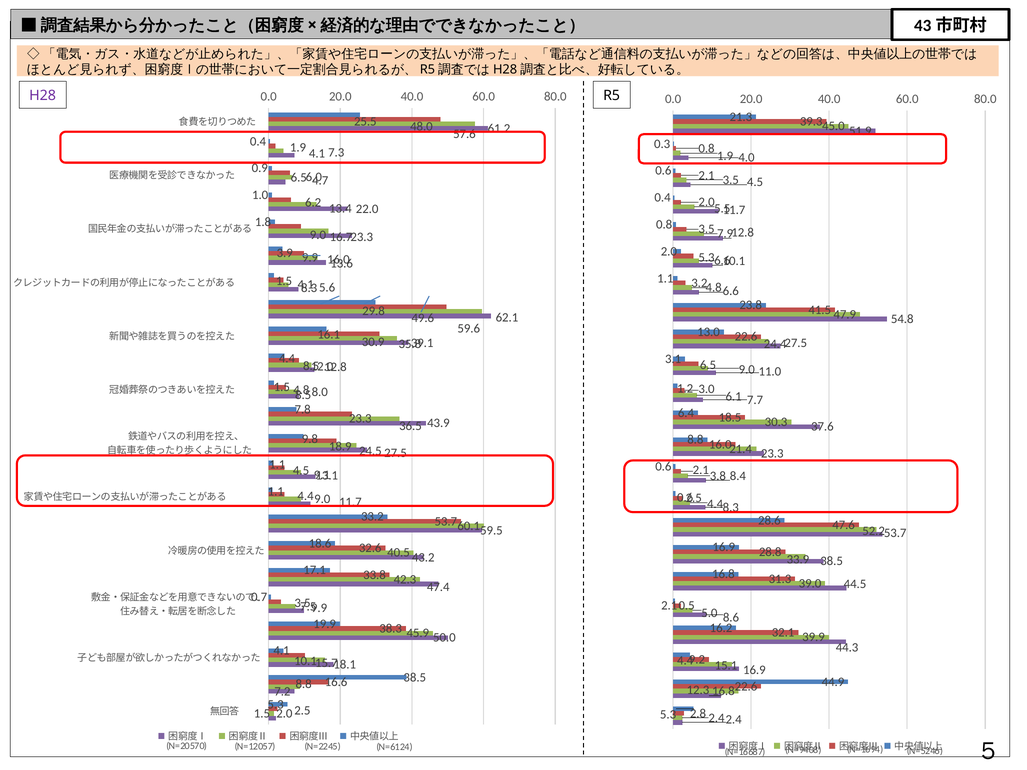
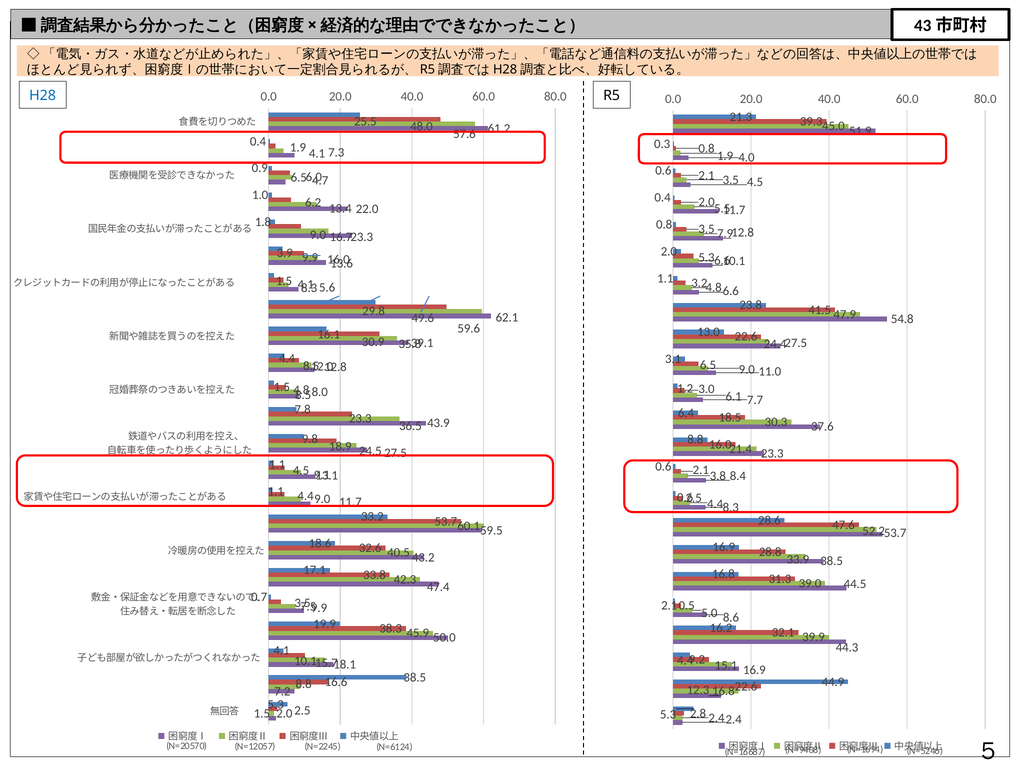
H28 colour: purple -> blue (43, 96)
